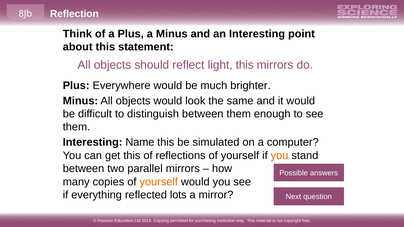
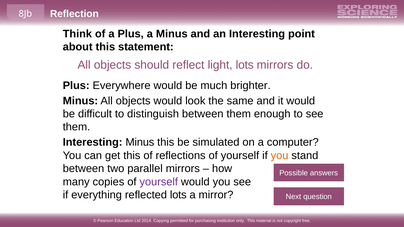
light this: this -> lots (245, 65)
Interesting Name: Name -> Minus (140, 143)
yourself colour: orange -> purple (159, 182)
